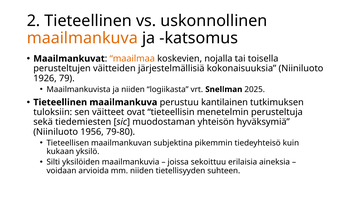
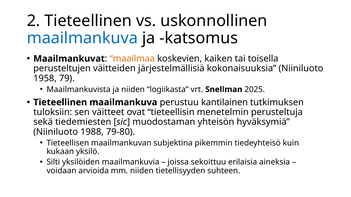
maailmankuva colour: orange -> blue (82, 38)
nojalla: nojalla -> kaiken (218, 59)
1926: 1926 -> 1958 (45, 78)
1956: 1956 -> 1988 (92, 132)
